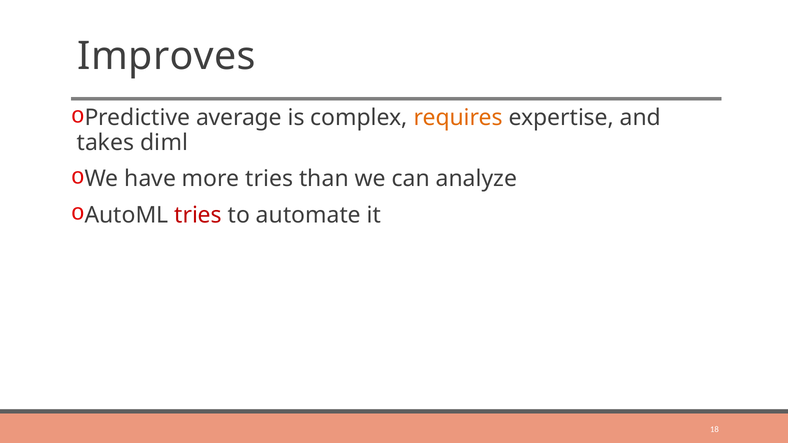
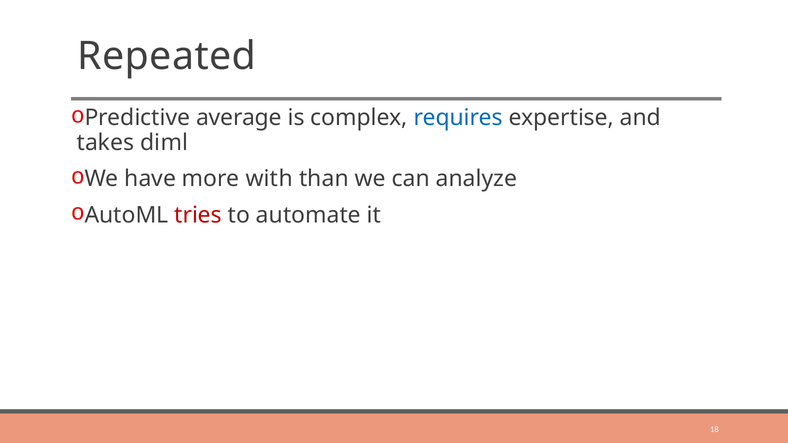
Improves: Improves -> Repeated (167, 56)
requires colour: orange -> blue (458, 118)
more tries: tries -> with (269, 179)
